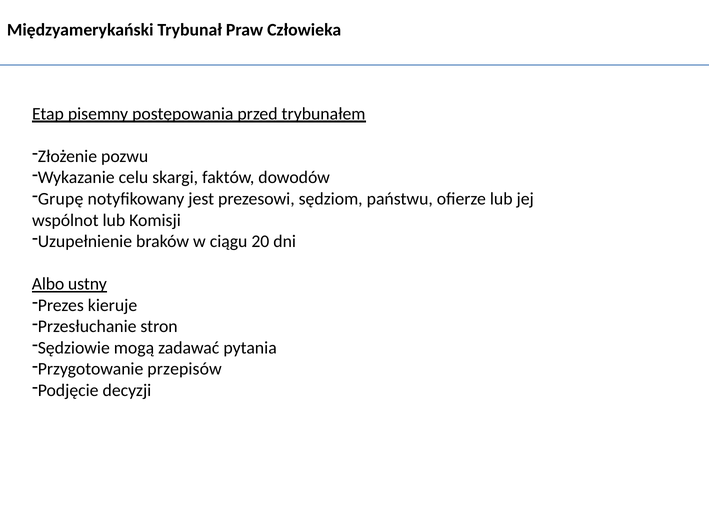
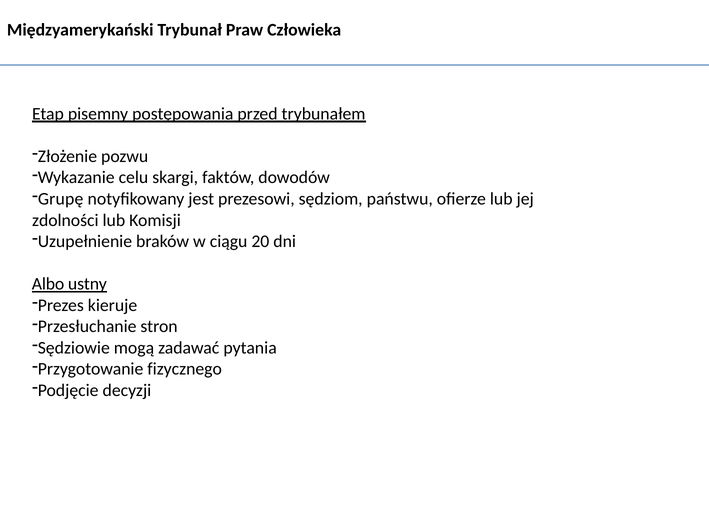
wspólnot: wspólnot -> zdolności (65, 220)
przepisów: przepisów -> fizycznego (185, 369)
